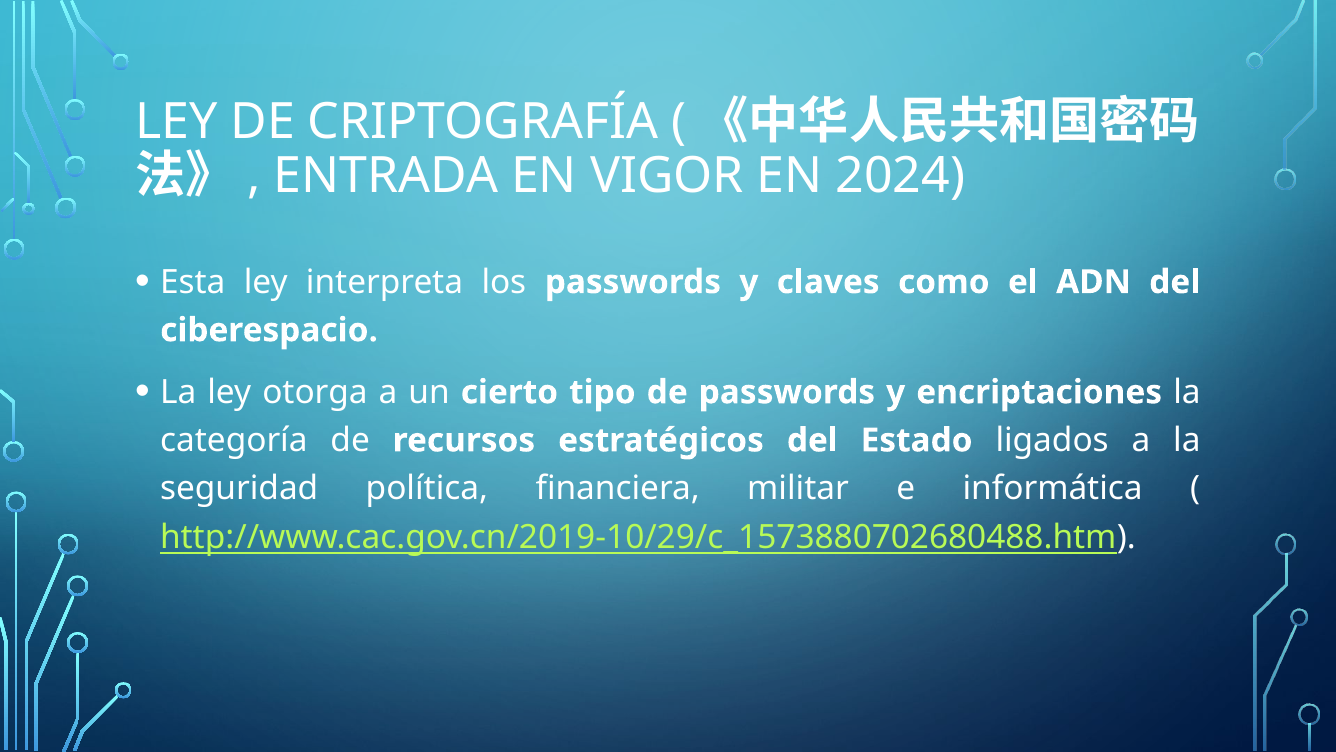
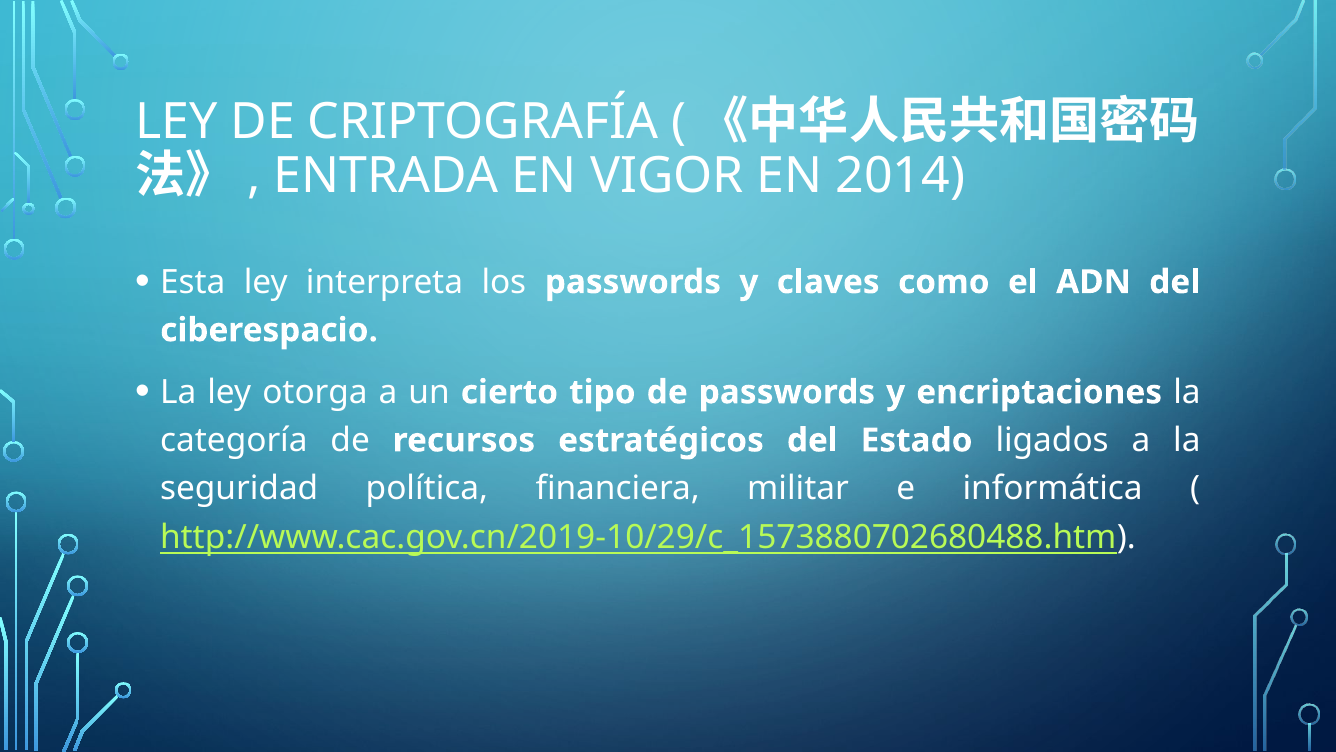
2024: 2024 -> 2014 (901, 176)
